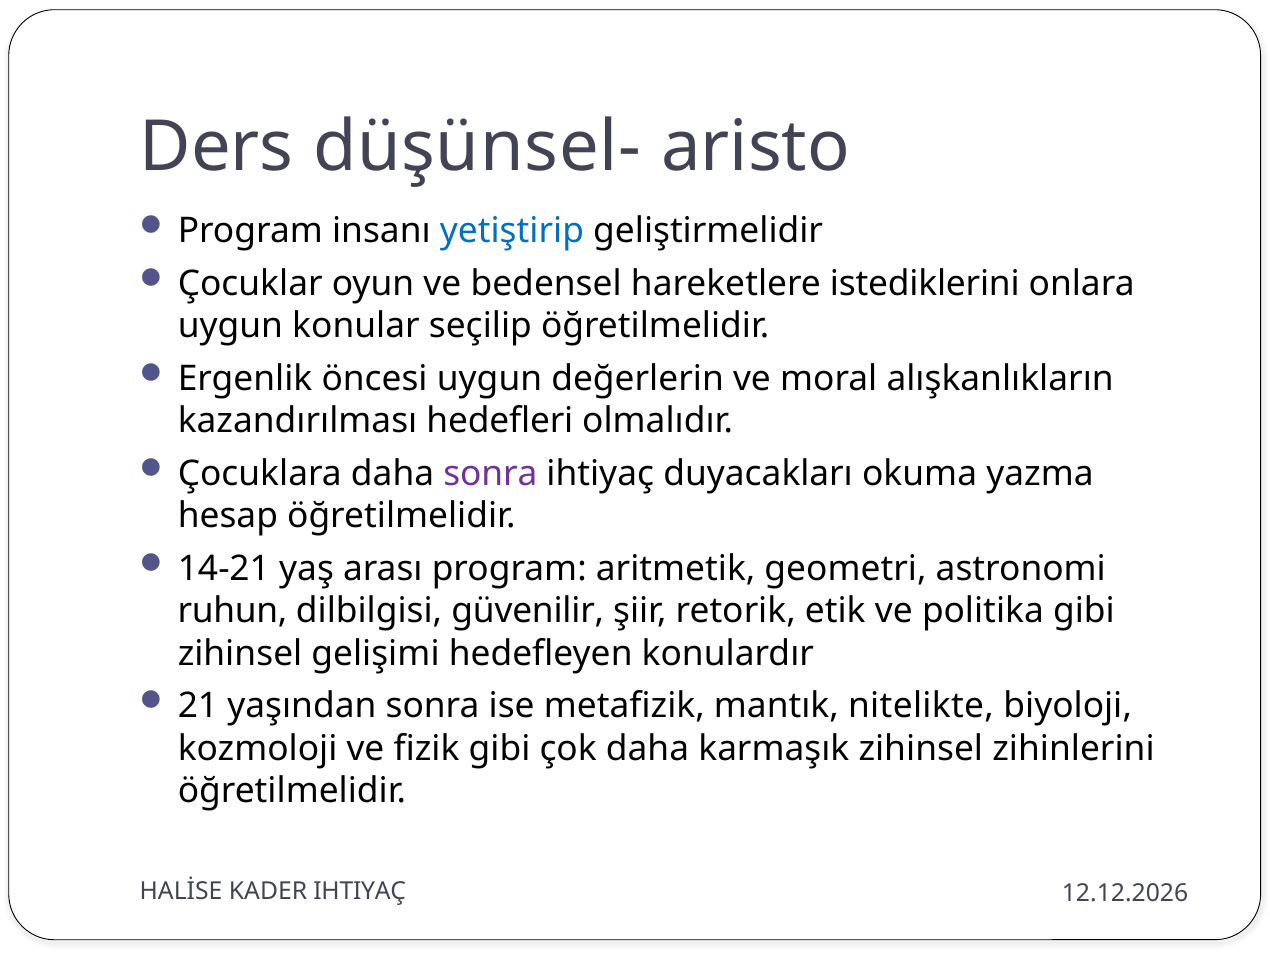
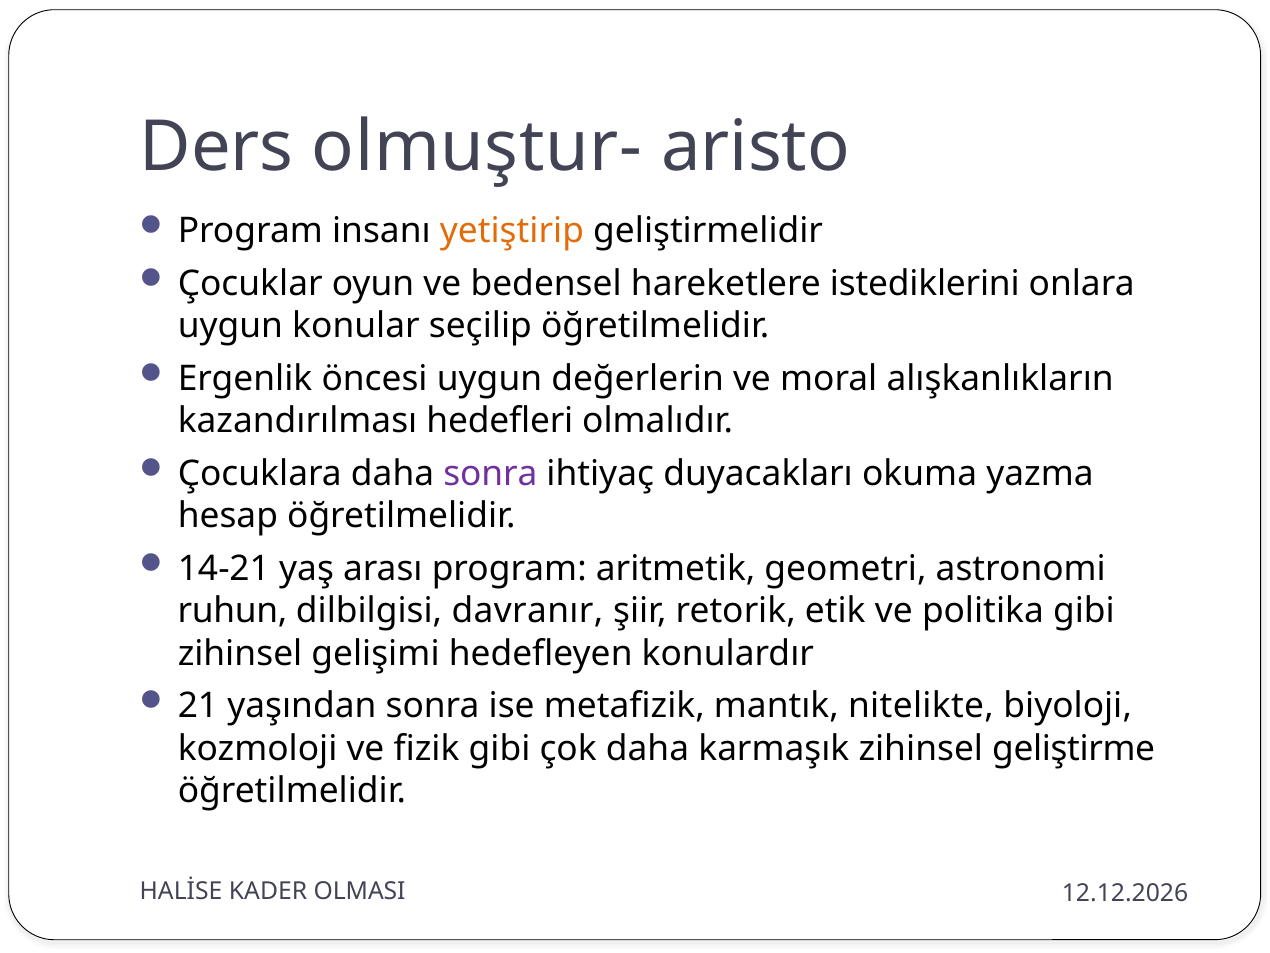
düşünsel-: düşünsel- -> olmuştur- (477, 147)
yetiştirip colour: blue -> orange (512, 231)
güvenilir: güvenilir -> davranır (527, 611)
zihinlerini: zihinlerini -> geliştirme (1074, 748)
KADER IHTIYAÇ: IHTIYAÇ -> OLMASI (360, 891)
